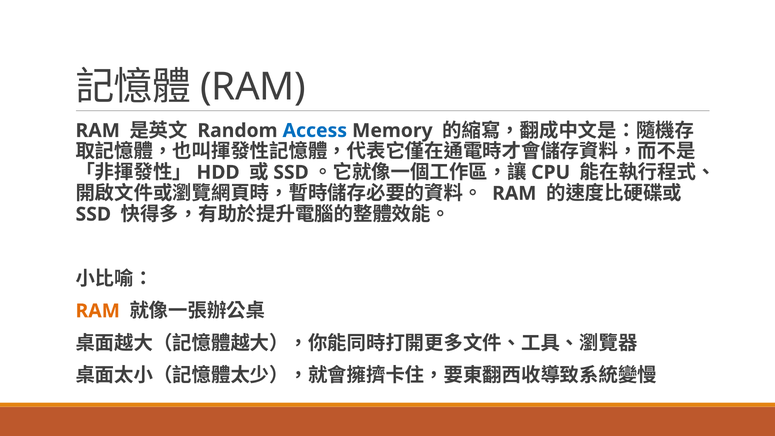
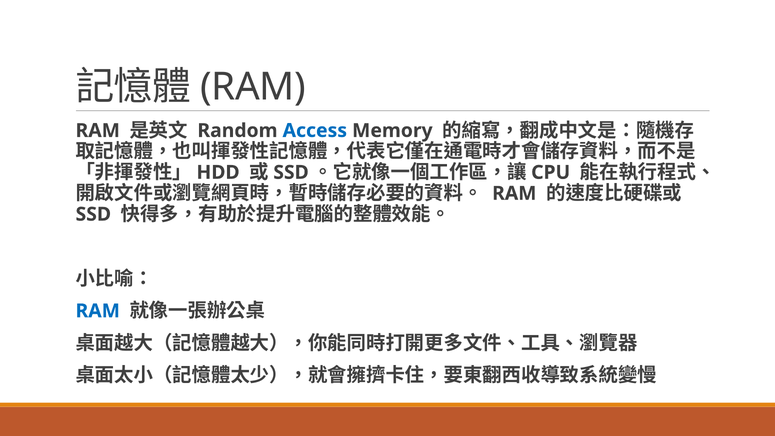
RAM colour: orange -> blue (98, 311)
